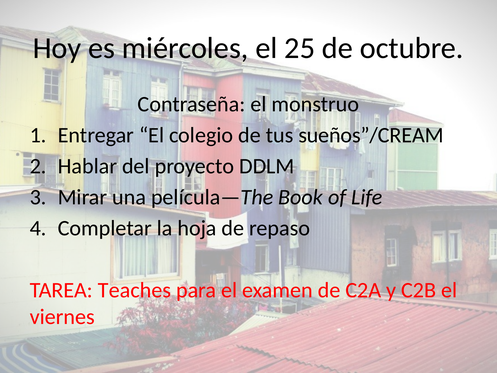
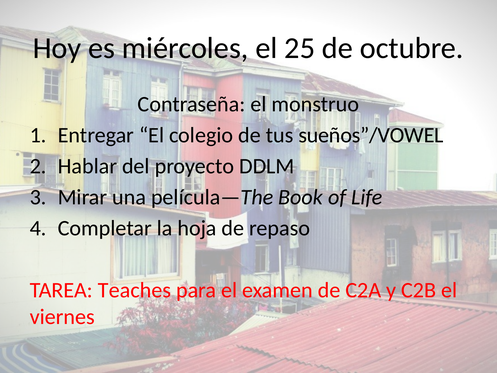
sueños”/CREAM: sueños”/CREAM -> sueños”/VOWEL (371, 135)
